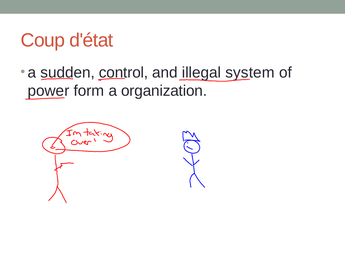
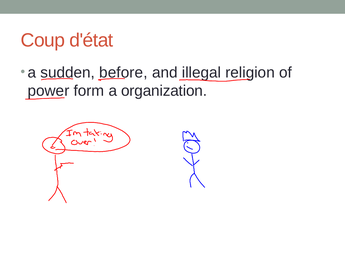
control: control -> before (123, 72)
system: system -> religion (250, 72)
